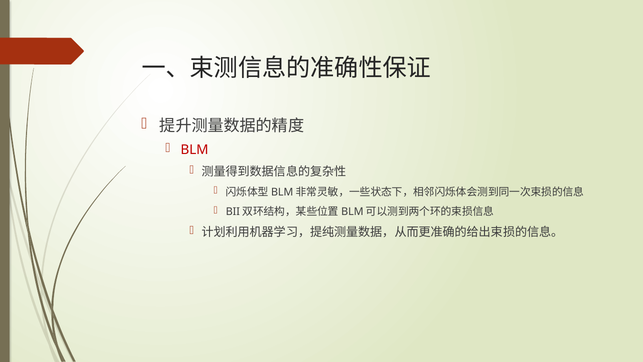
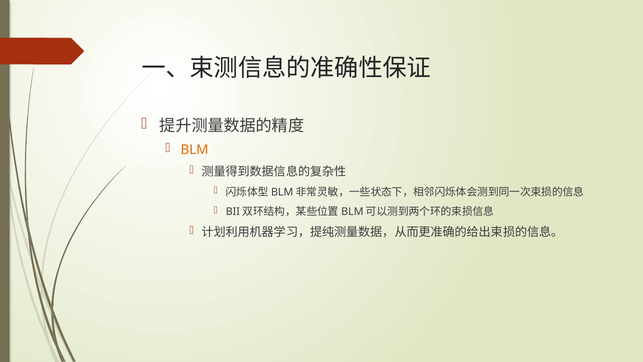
BLM colour: red -> orange (195, 150)
